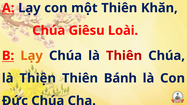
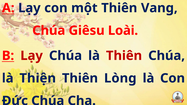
Khăn: Khăn -> Vang (159, 8)
Lạy colour: orange -> red (32, 56)
Bánh: Bánh -> Lòng (120, 78)
